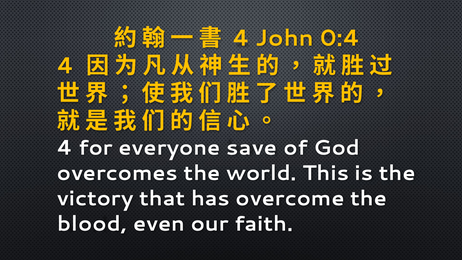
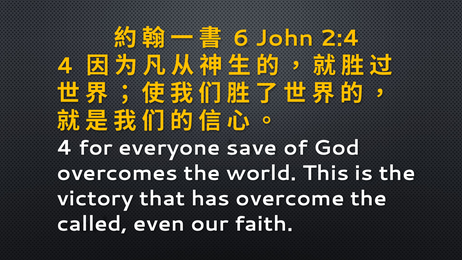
4: 4 -> 6 (241, 38)
0:4: 0:4 -> 2:4 (340, 38)
blood: blood -> called (92, 224)
